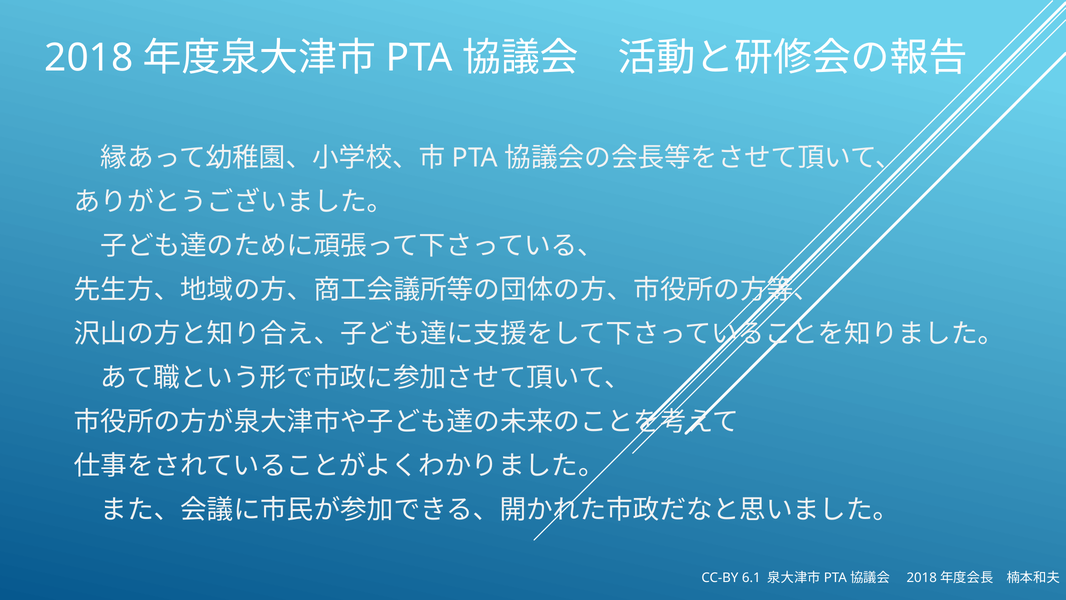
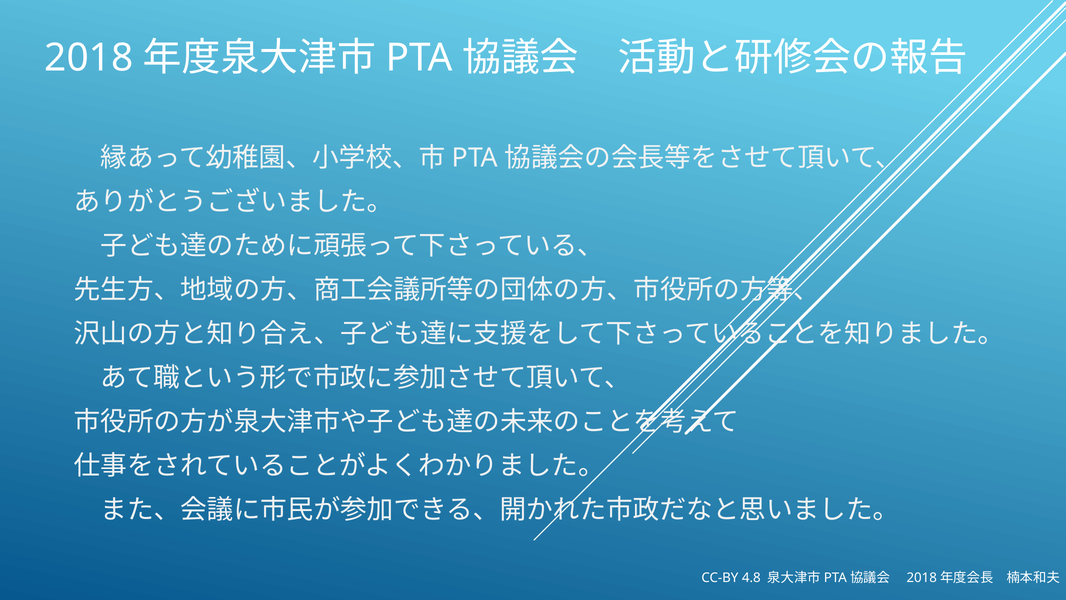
6.1: 6.1 -> 4.8 (751, 577)
